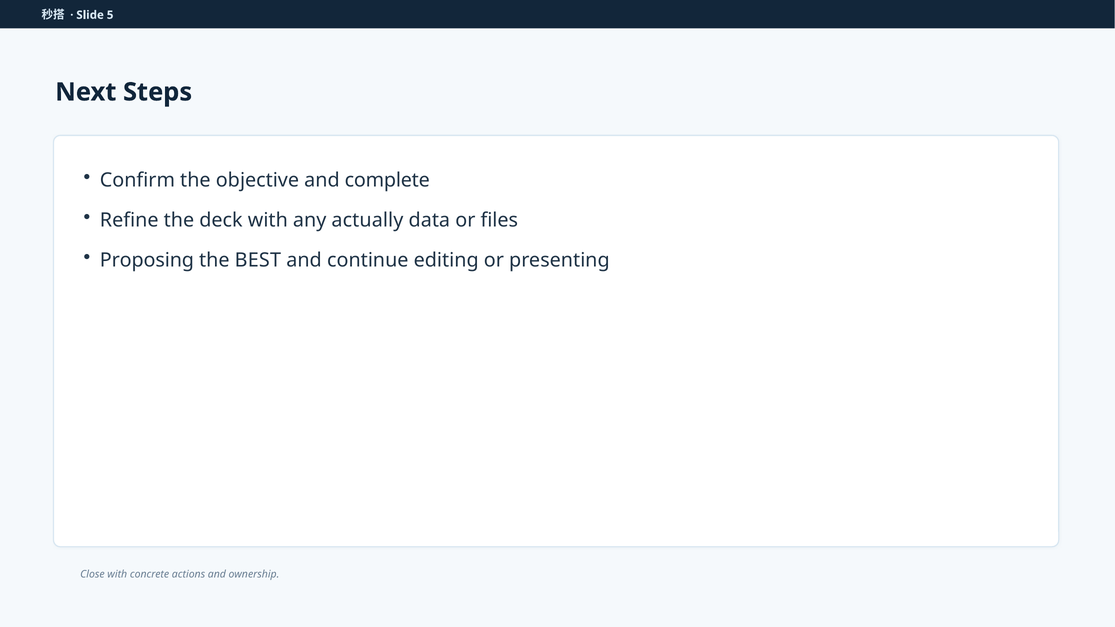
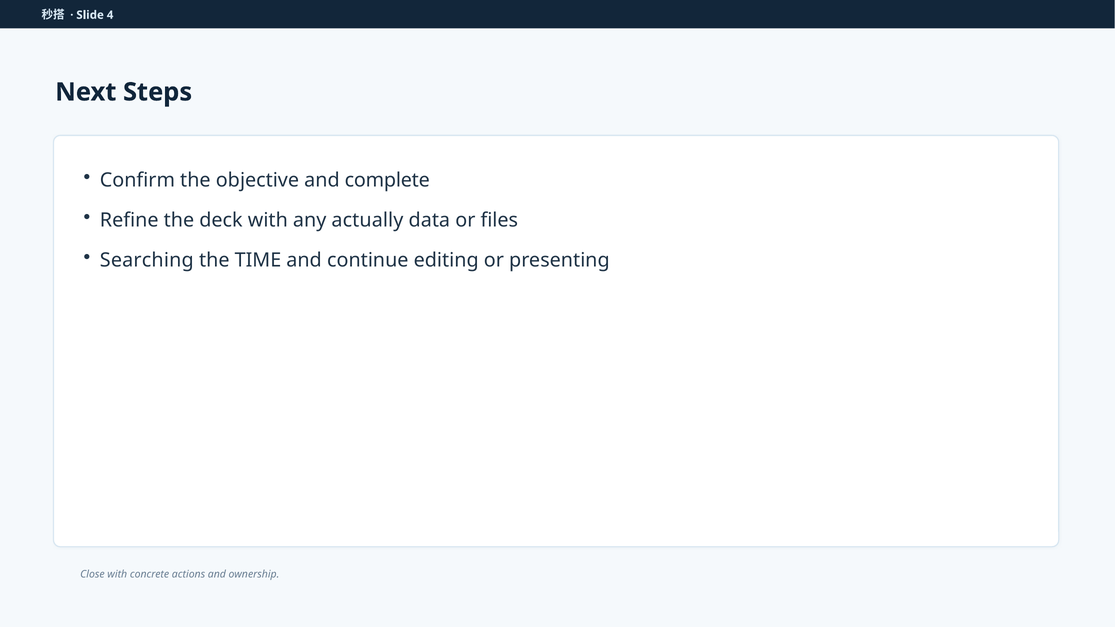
5: 5 -> 4 (110, 15)
Proposing: Proposing -> Searching (147, 260)
BEST: BEST -> TIME (258, 260)
